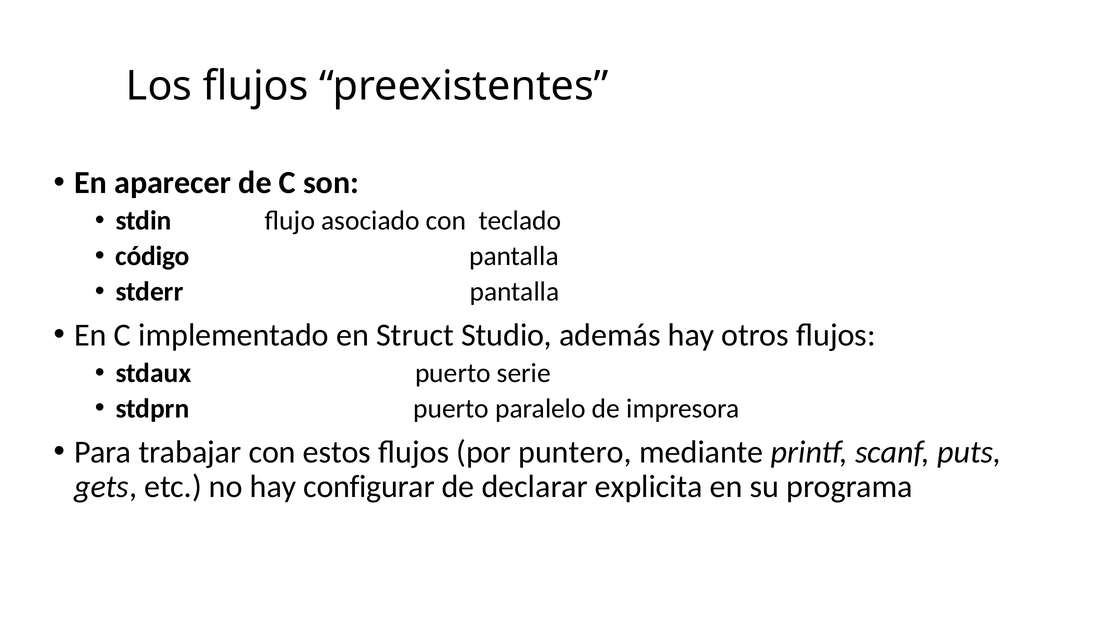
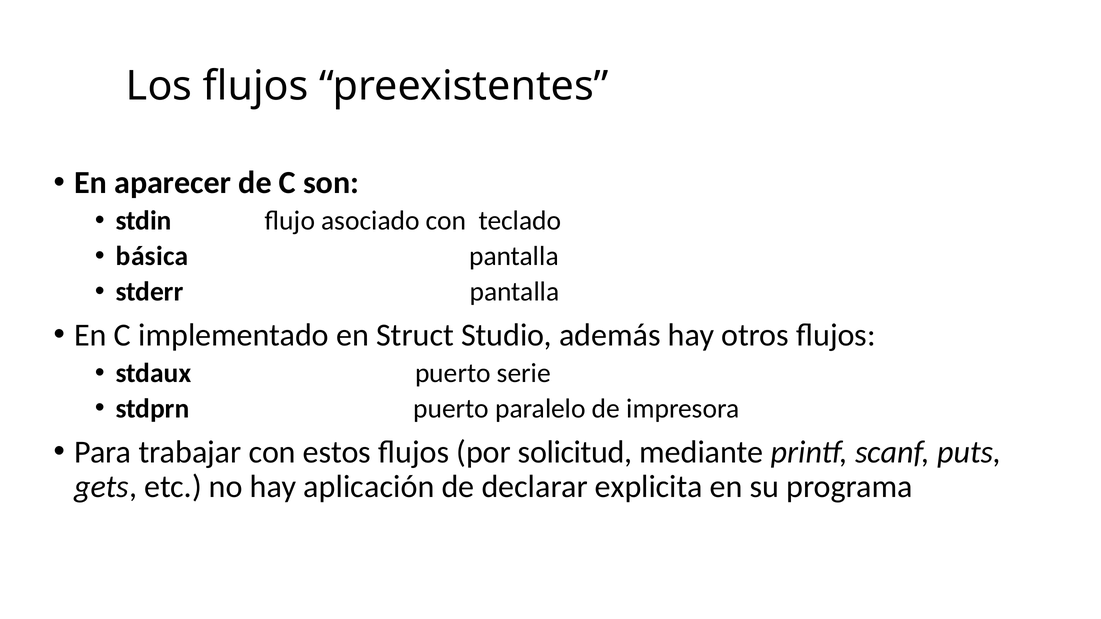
código: código -> básica (152, 256)
puntero: puntero -> solicitud (575, 452)
configurar: configurar -> aplicación (369, 487)
